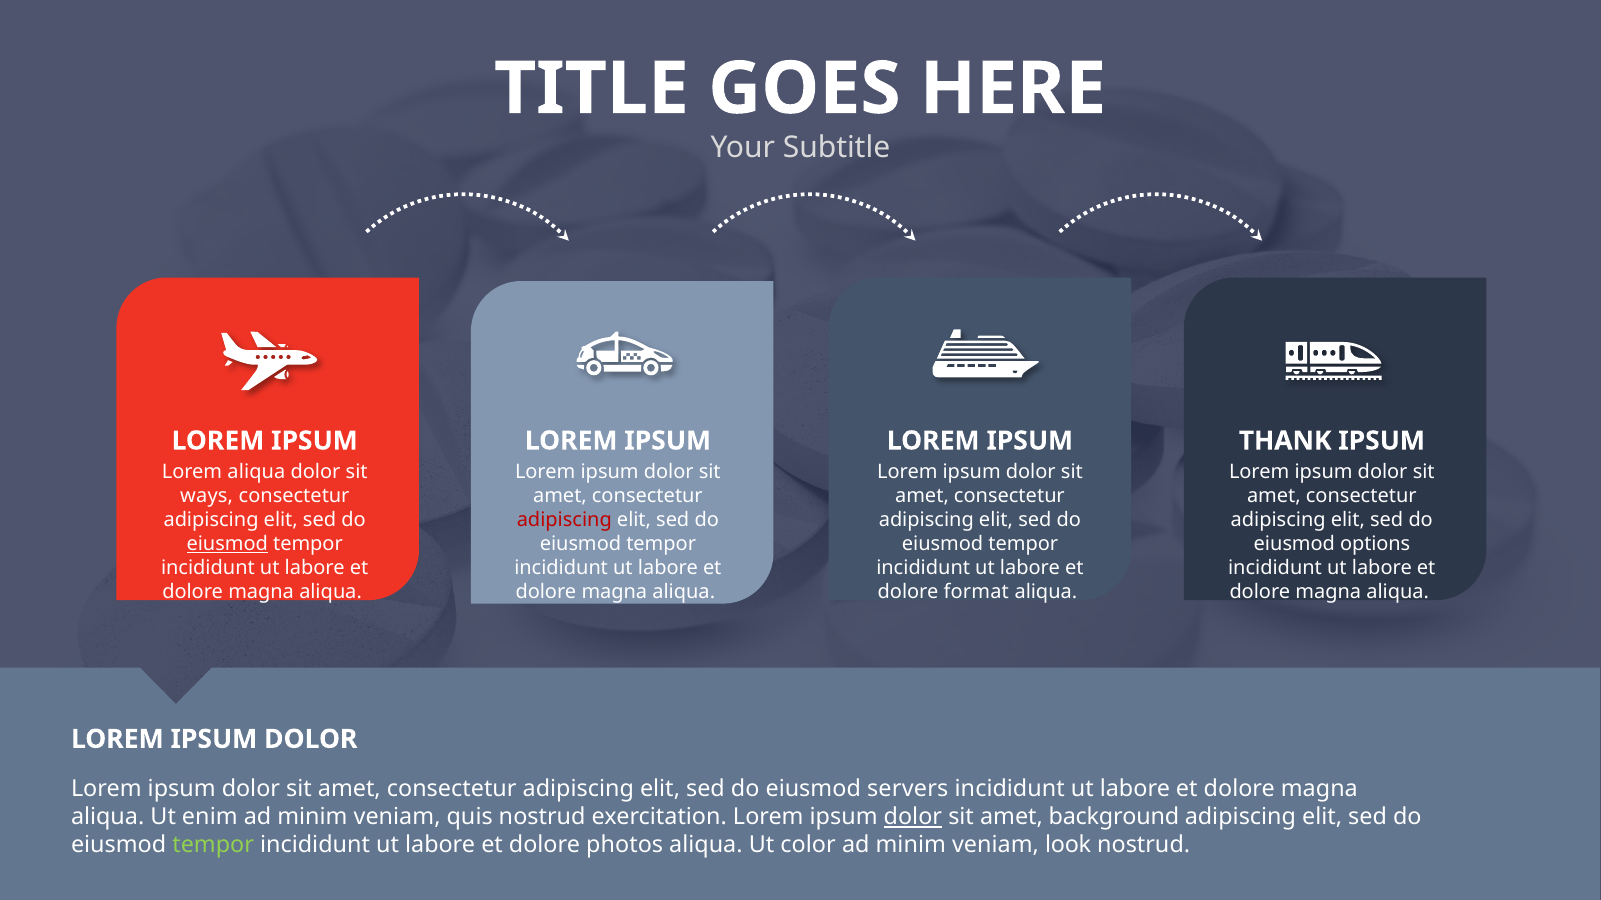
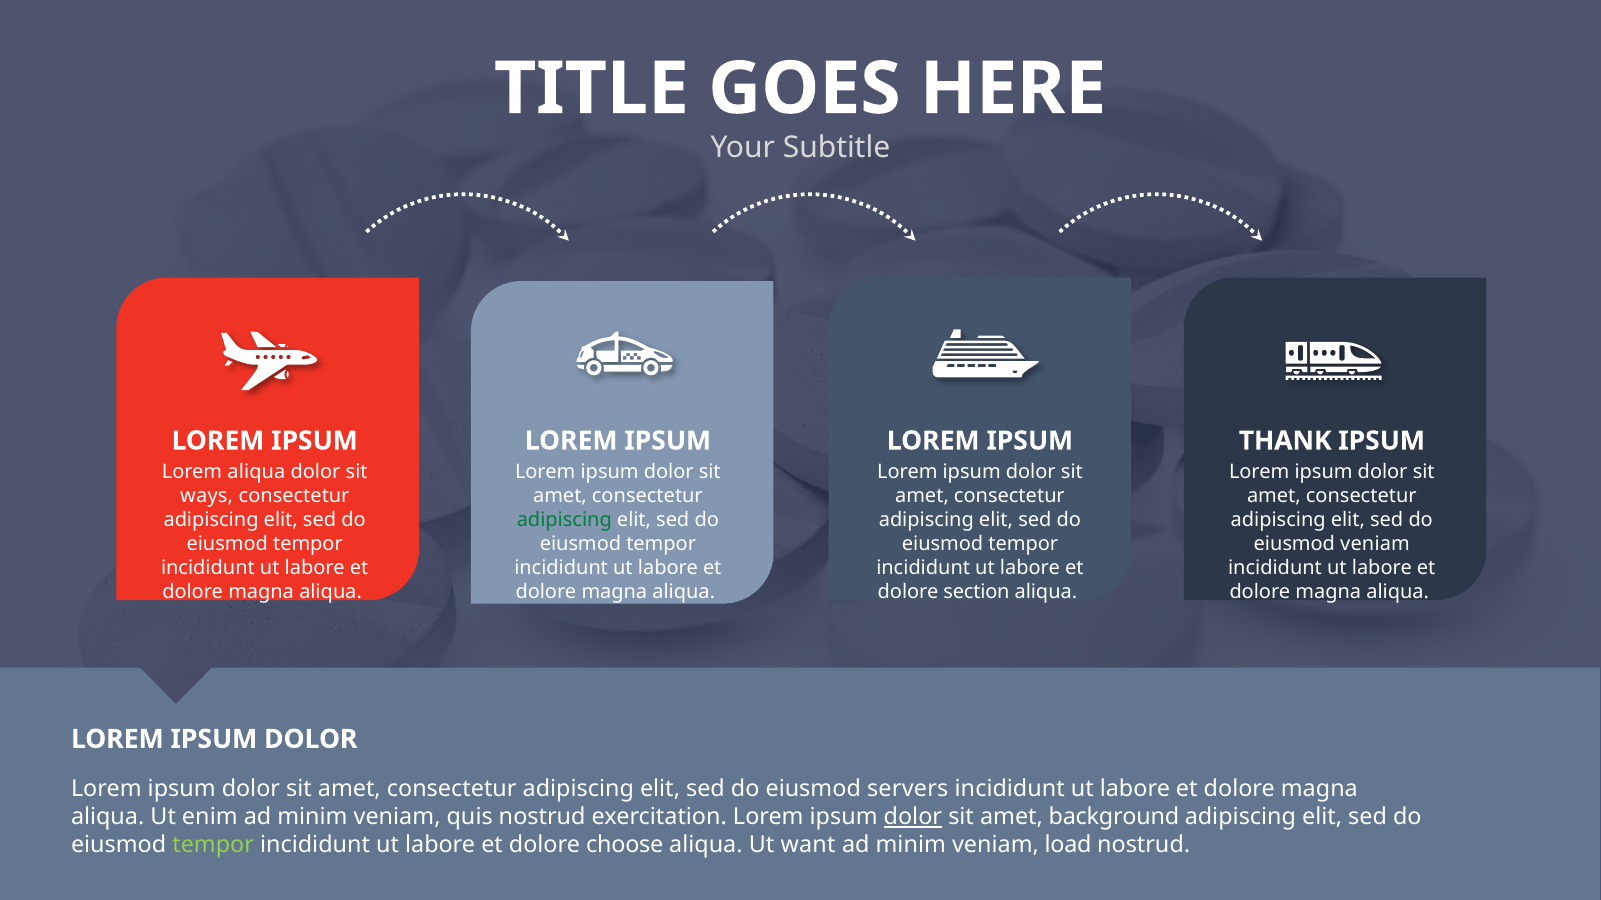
adipiscing colour: red -> green (564, 521)
eiusmod underline: present -> none (227, 545)
eiusmod options: options -> veniam (1375, 545)
format: format -> section (976, 593)
photos: photos -> choose (625, 845)
color: color -> want (808, 845)
look: look -> load (1068, 845)
